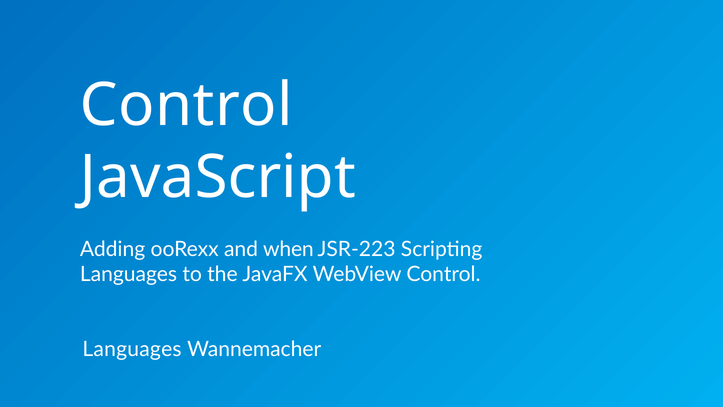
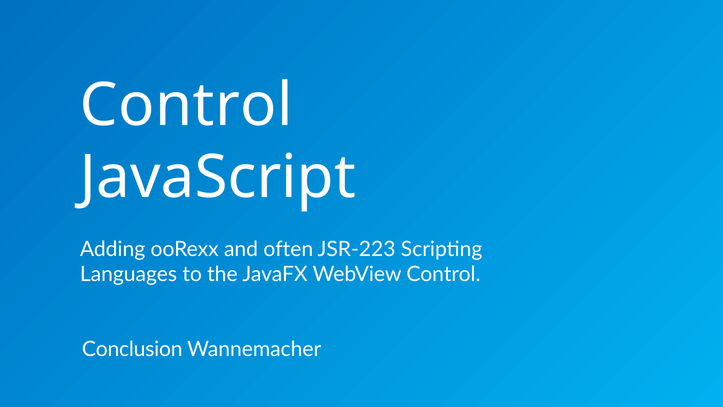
when: when -> often (288, 249)
Languages: Languages -> Conclusion (132, 349)
